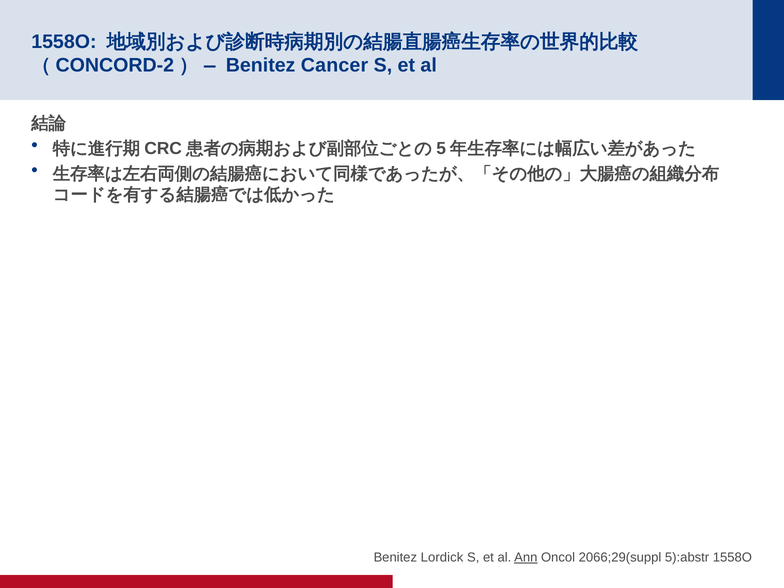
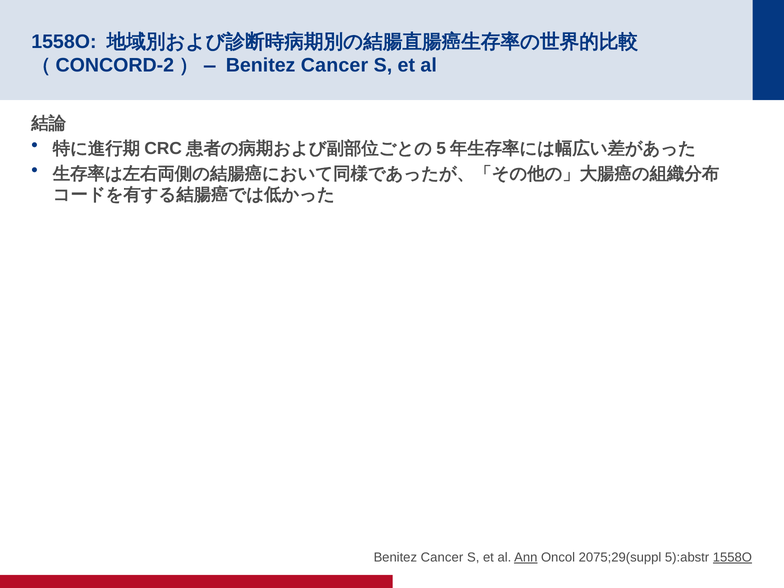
Lordick: Lordick -> Cancer (442, 557)
2066;29(suppl: 2066;29(suppl -> 2075;29(suppl (620, 557)
1558O underline: none -> present (732, 557)
